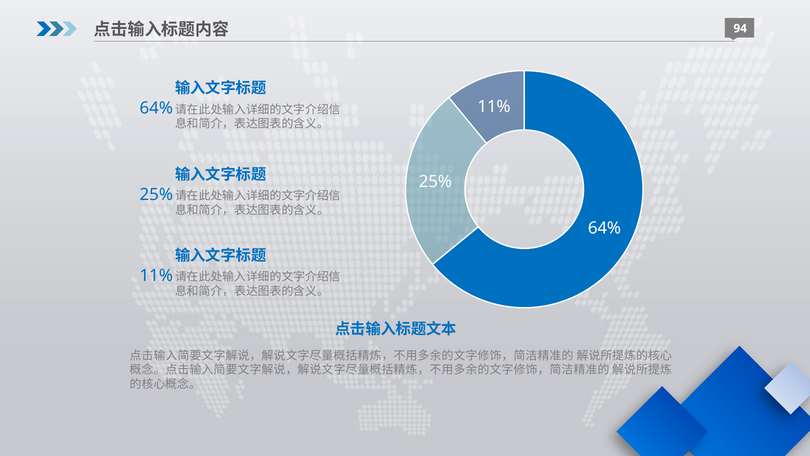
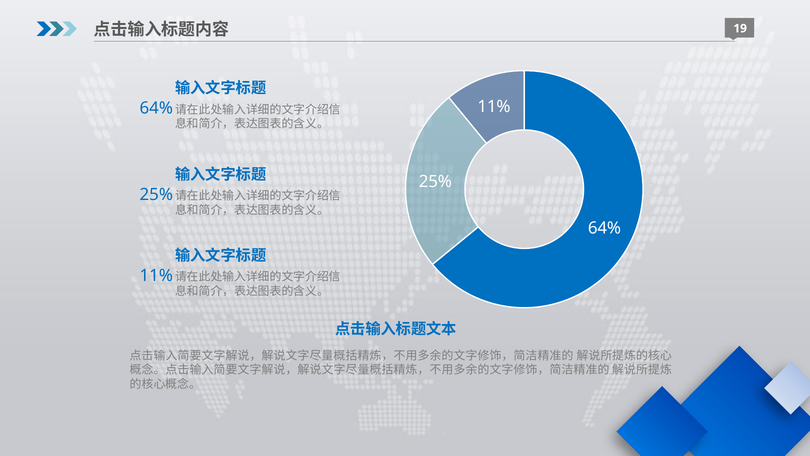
94: 94 -> 19 (740, 28)
